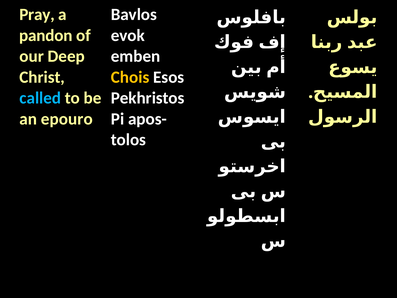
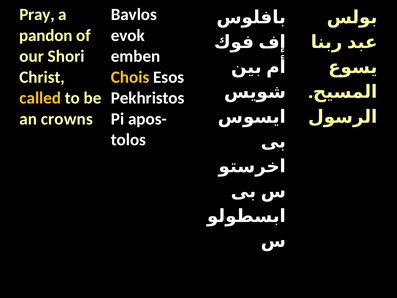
Deep: Deep -> Shori (66, 56)
called colour: light blue -> yellow (40, 98)
epouro: epouro -> crowns (67, 119)
